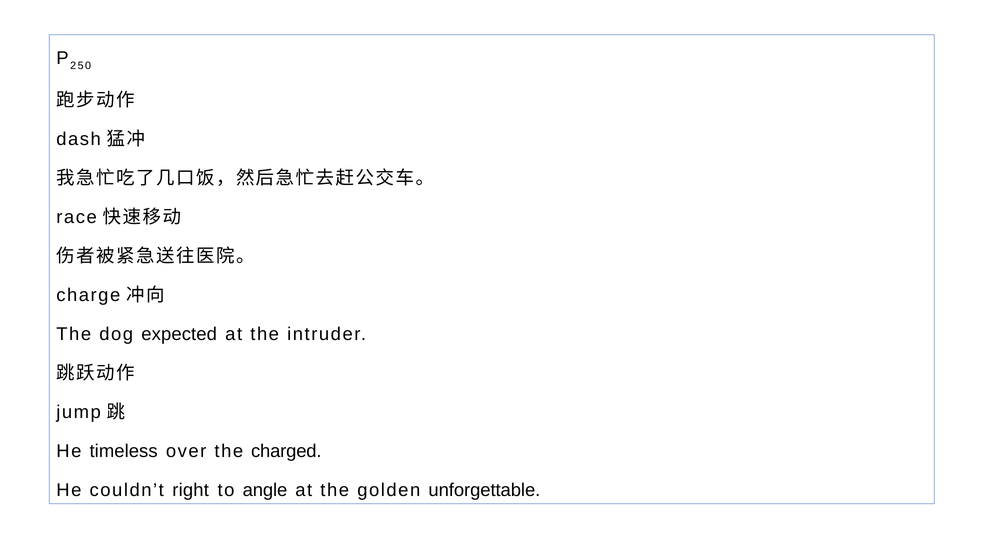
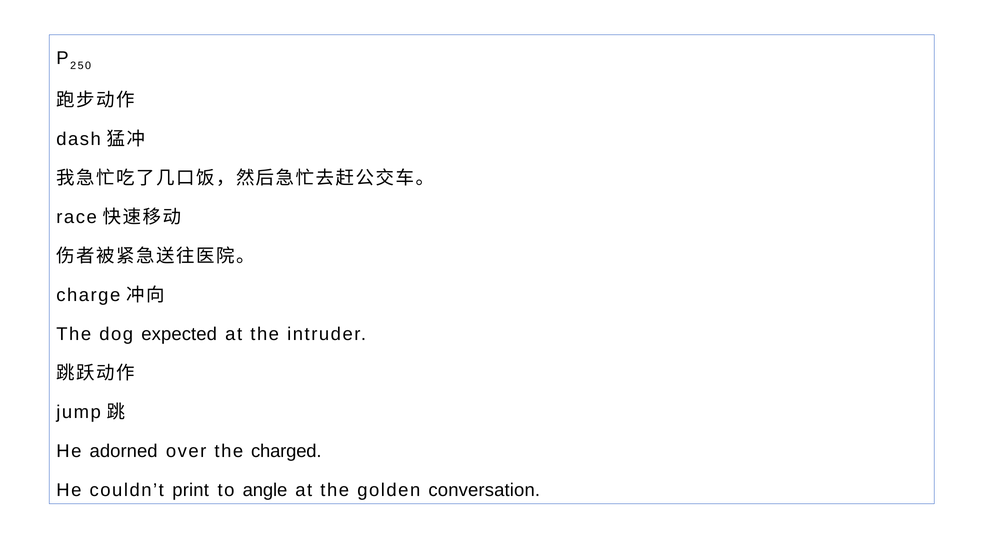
timeless: timeless -> adorned (124, 452)
right: right -> print (191, 491)
unforgettable: unforgettable -> conversation (484, 491)
